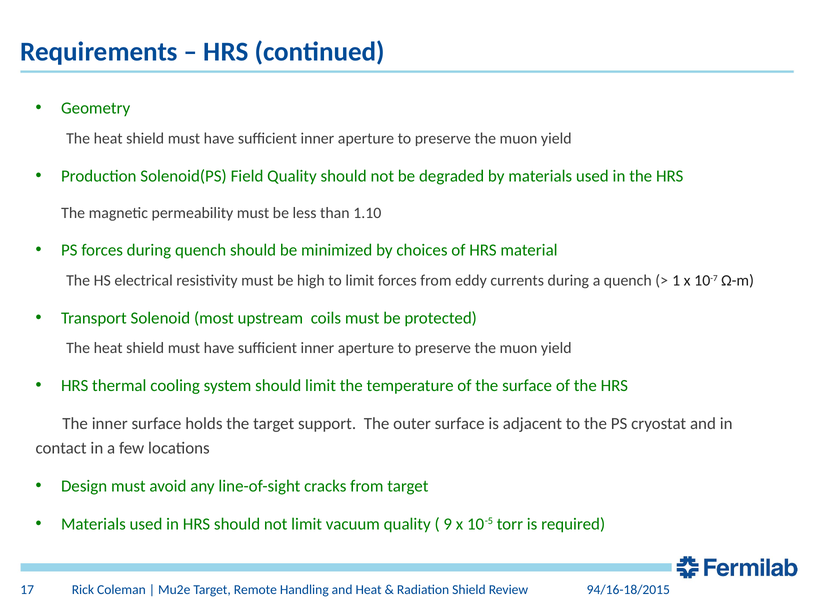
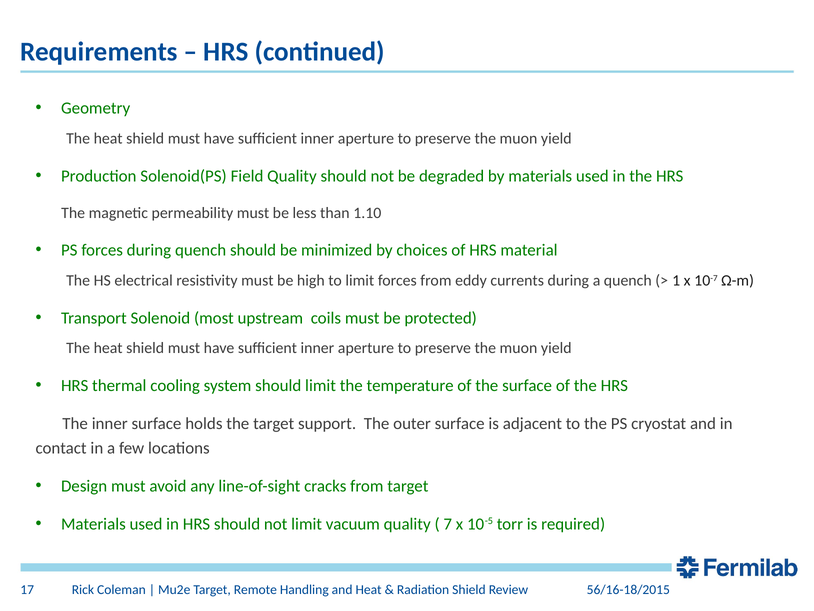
9: 9 -> 7 (448, 524)
94/16-18/2015: 94/16-18/2015 -> 56/16-18/2015 (628, 589)
